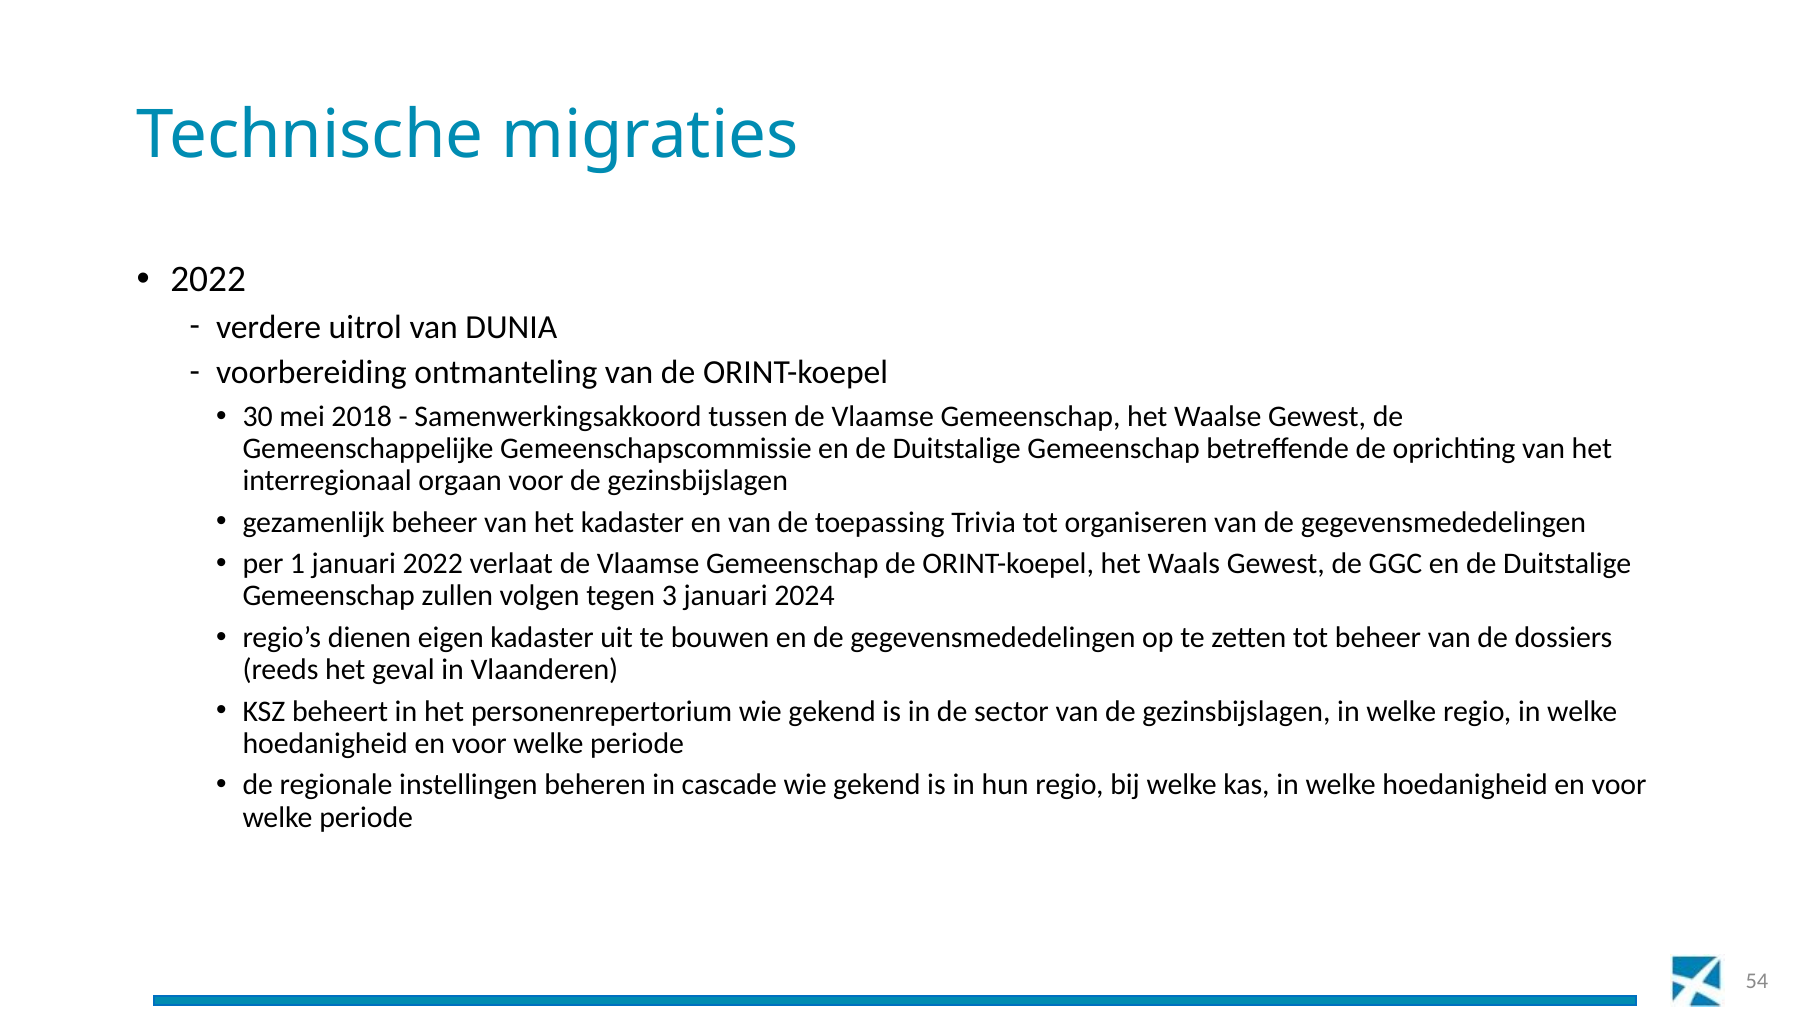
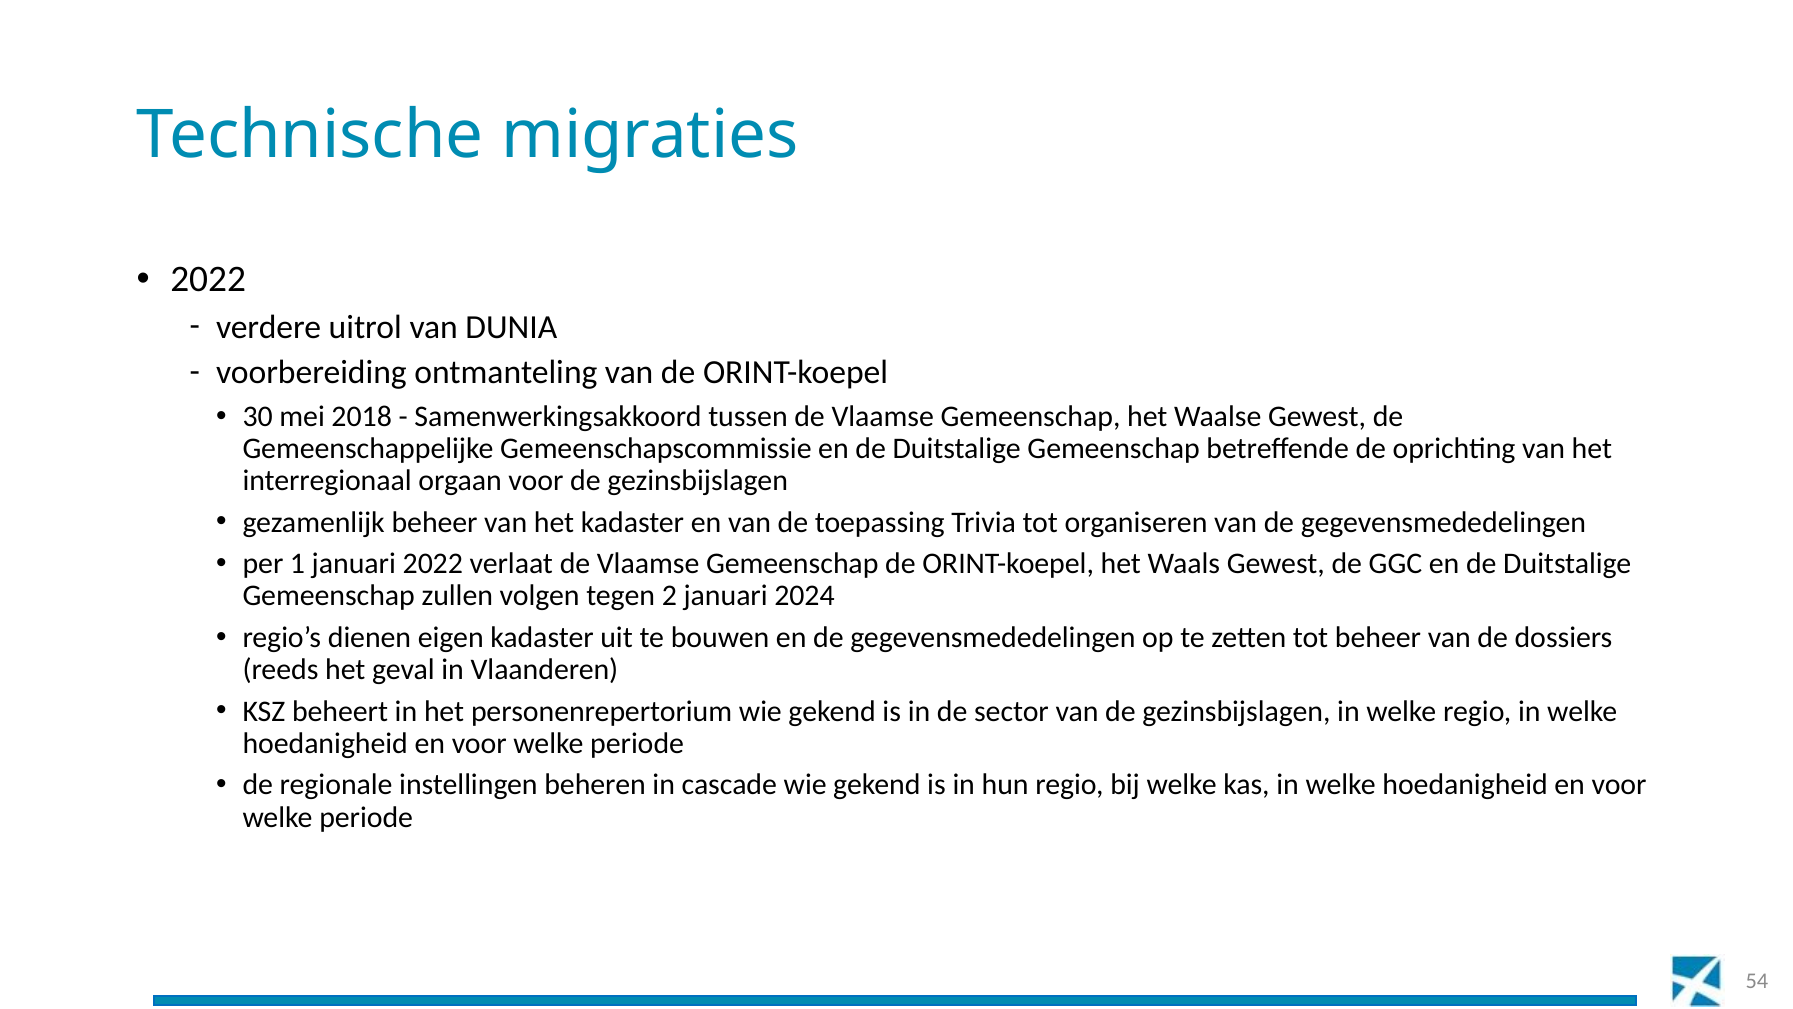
3: 3 -> 2 (669, 596)
